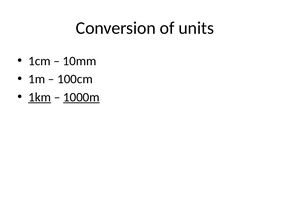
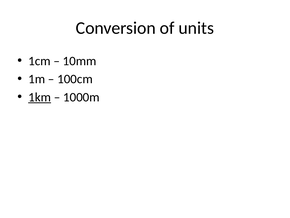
1000m underline: present -> none (81, 97)
